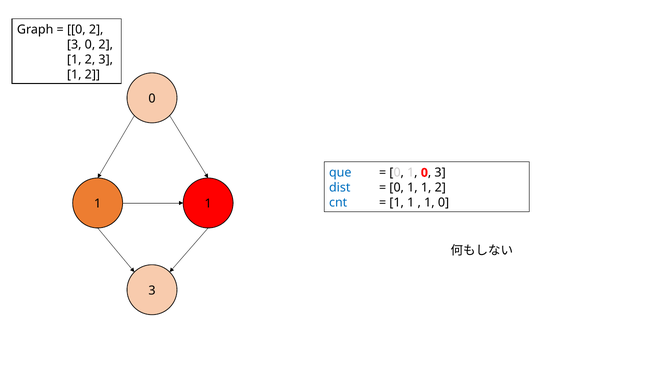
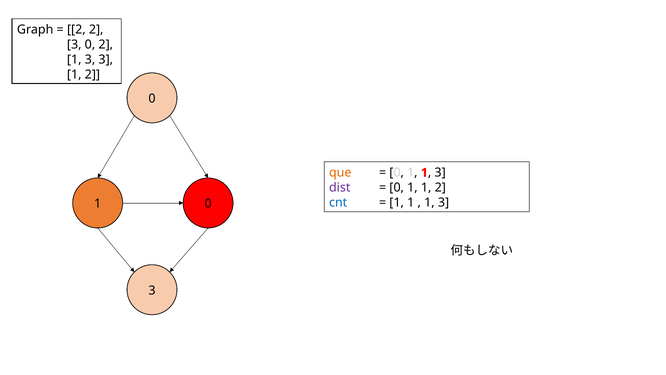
0: 0 -> 2 (76, 29)
2: 2 -> 3 (90, 59)
que colour: blue -> orange (340, 173)
0: 0 -> 1 (424, 173)
dist colour: blue -> purple (340, 188)
0: 0 -> 3 (444, 203)
1: 1 -> 0 (208, 204)
